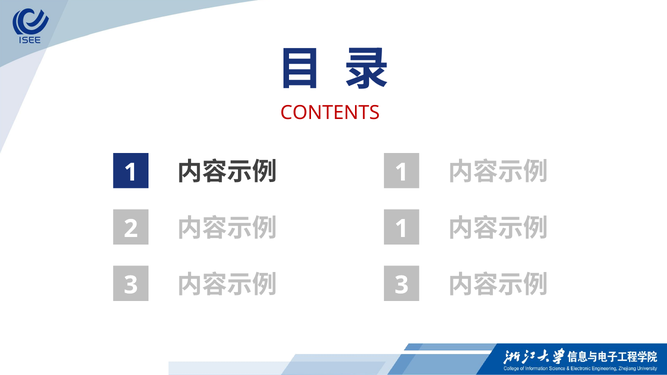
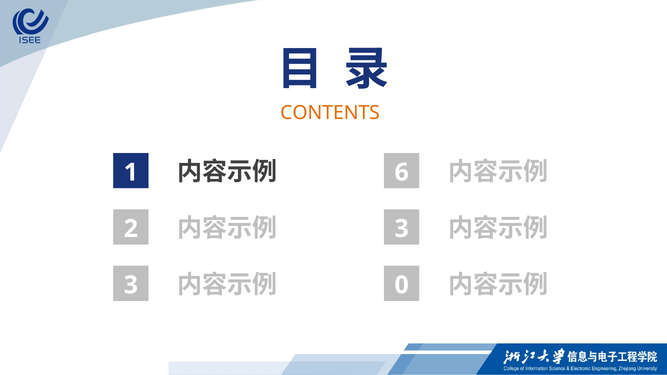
CONTENTS colour: red -> orange (330, 113)
1: 1 -> 6 (402, 172)
1: 1 -> 3 (402, 229)
3: 3 -> 0 (402, 285)
